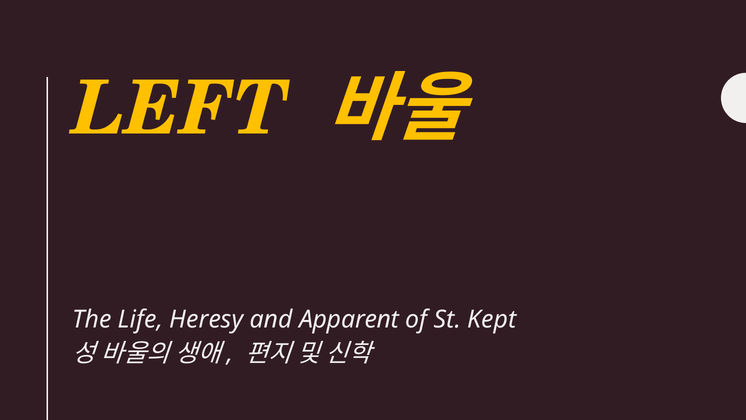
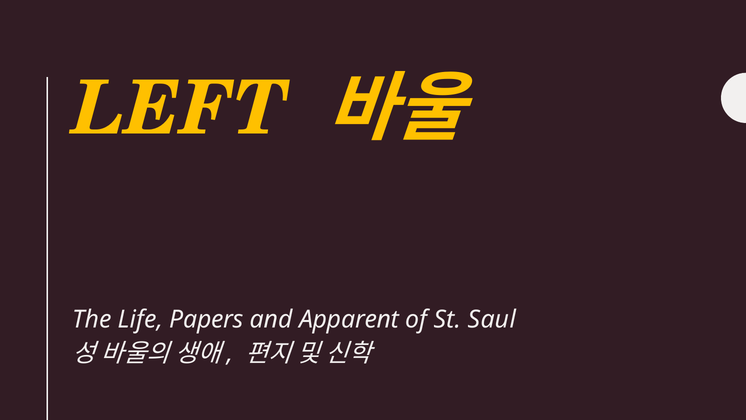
Heresy: Heresy -> Papers (206, 319)
Kept: Kept -> Saul (492, 319)
